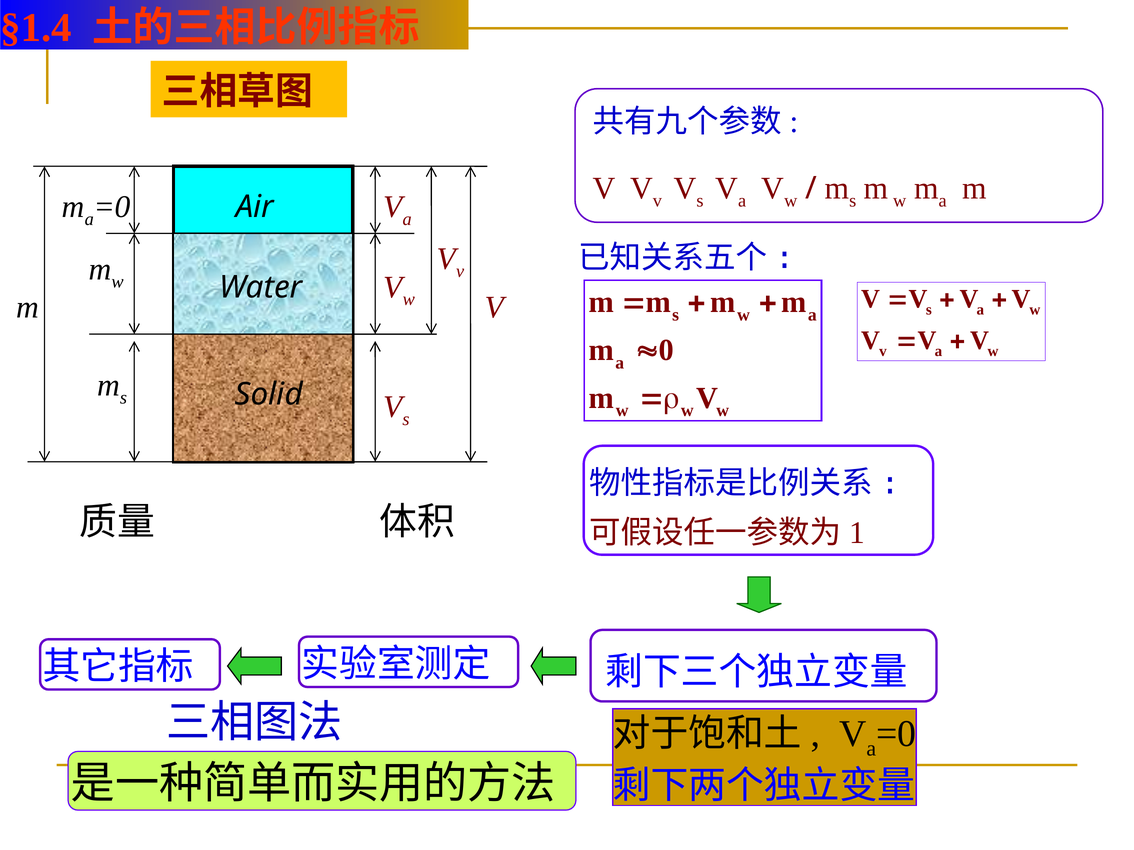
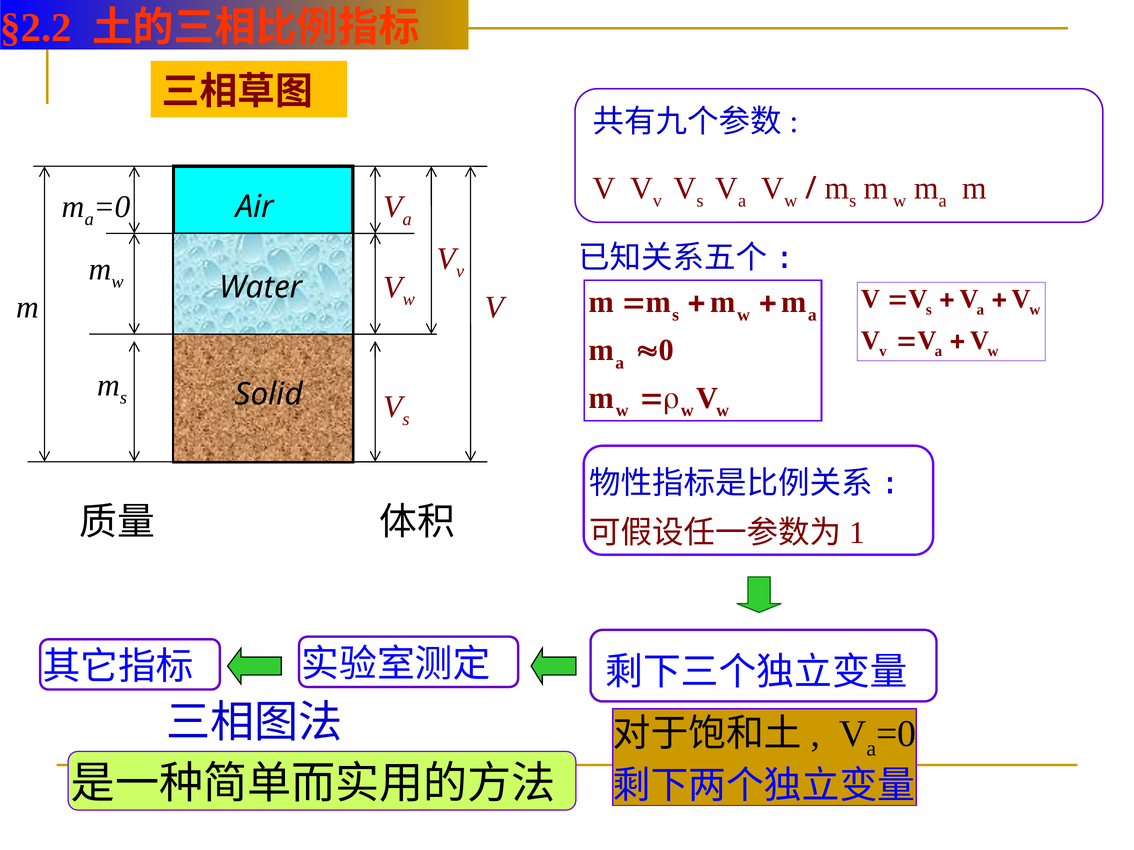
§1.4: §1.4 -> §2.2 (36, 28)
